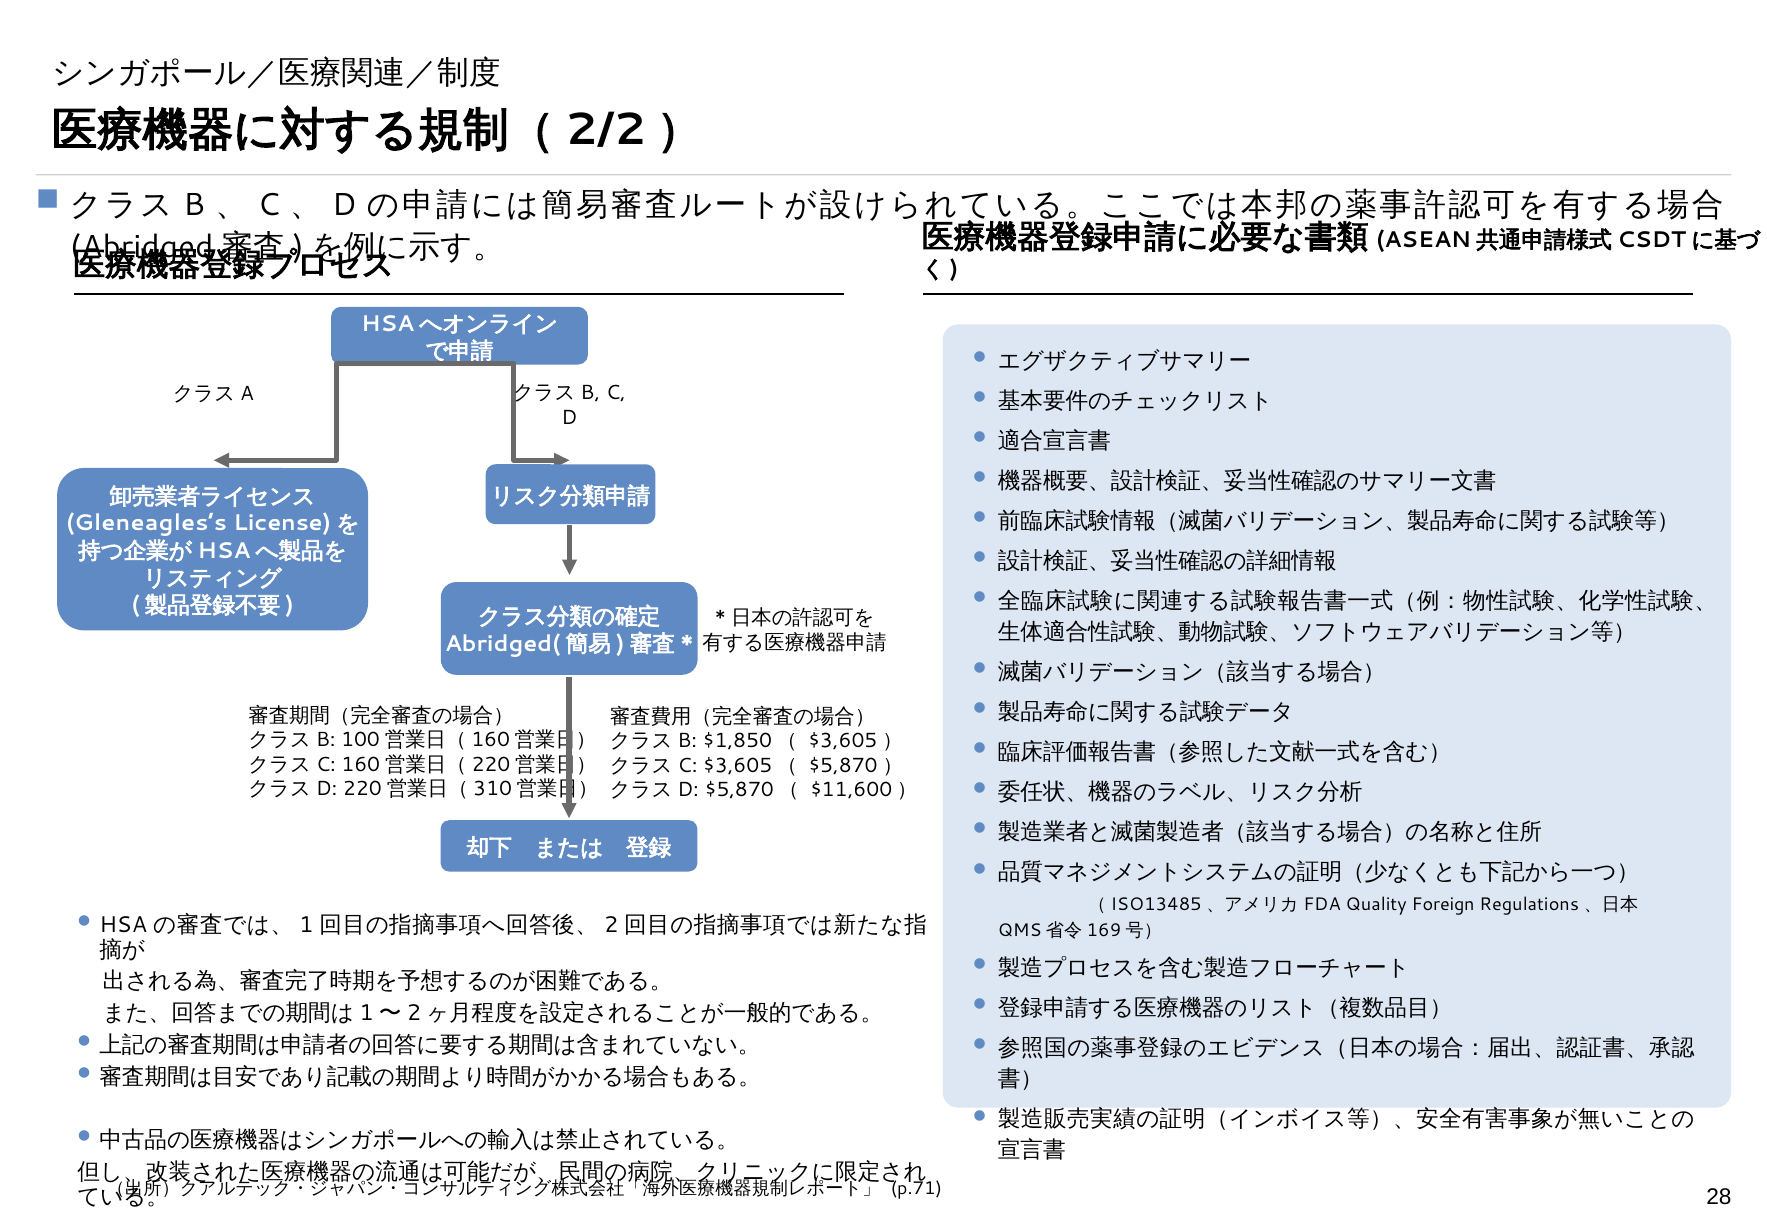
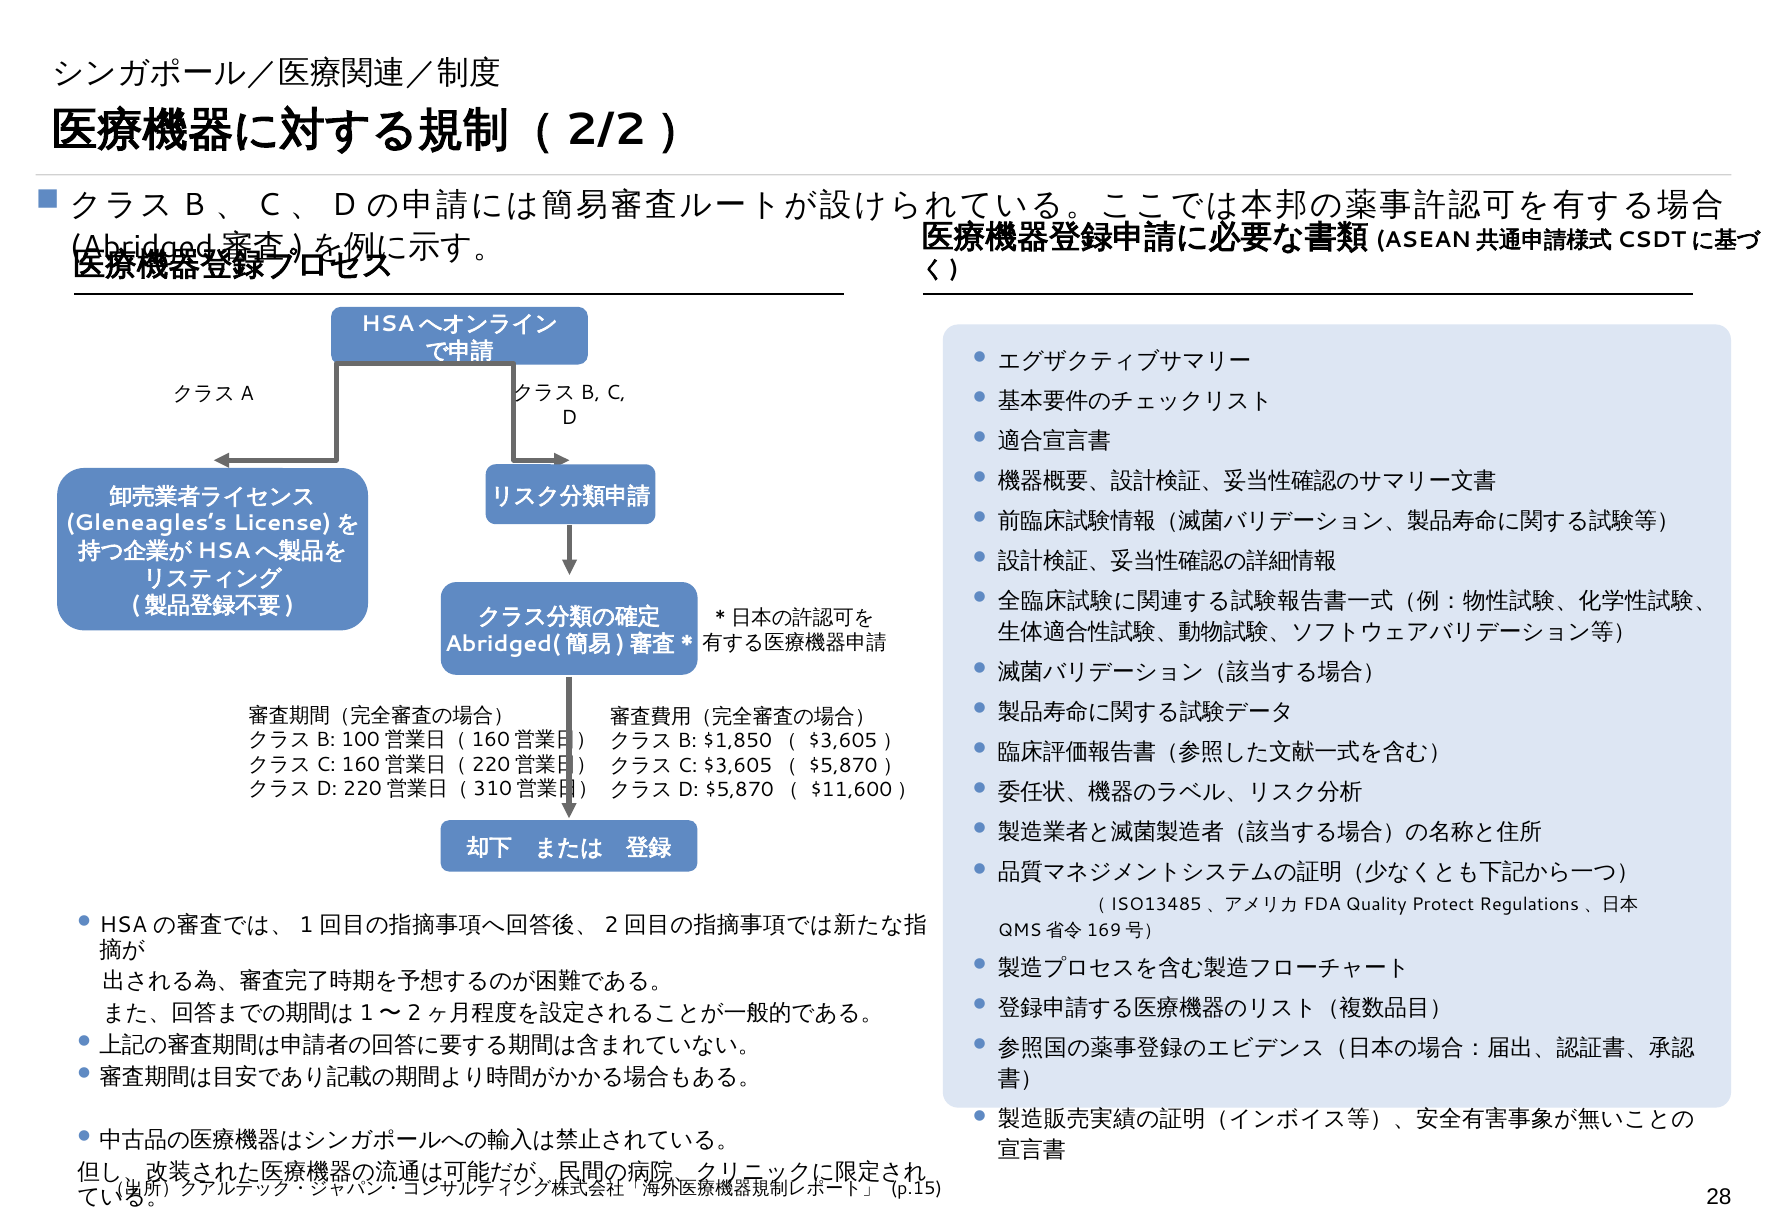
Foreign: Foreign -> Protect (1443, 905)
p.71: p.71 -> p.15 (916, 1189)
